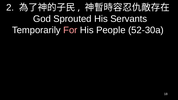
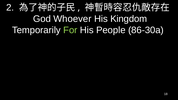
Sprouted: Sprouted -> Whoever (72, 19)
Servants: Servants -> Kingdom (129, 19)
For colour: pink -> light green (70, 30)
52-30a: 52-30a -> 86-30a (146, 30)
